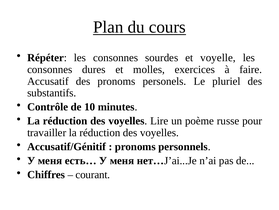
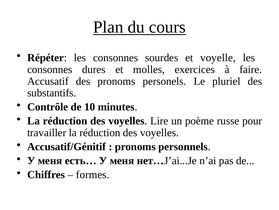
courant: courant -> formes (93, 174)
